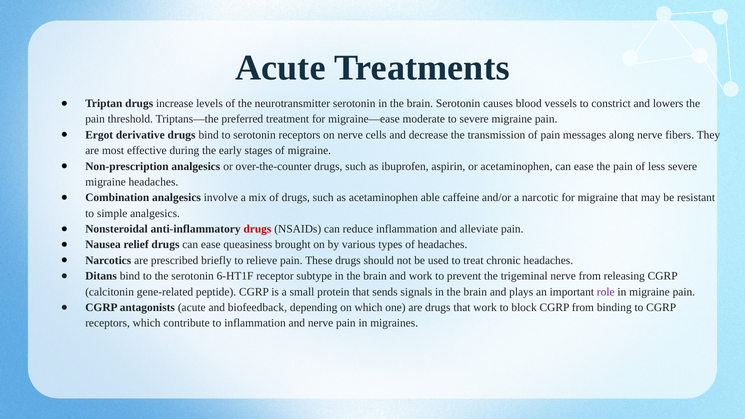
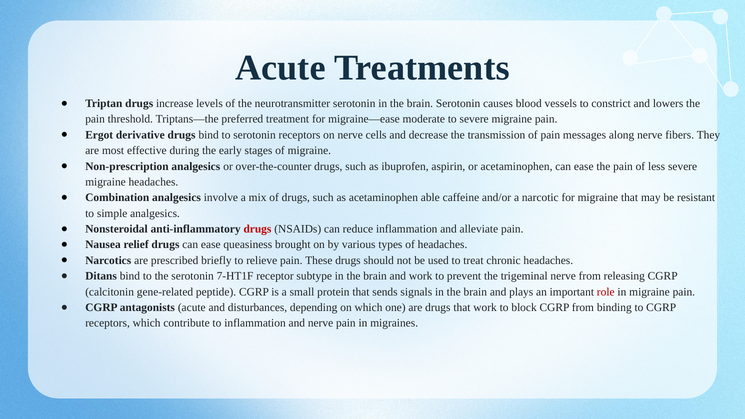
6-HT1F: 6-HT1F -> 7-HT1F (235, 276)
role colour: purple -> red (606, 292)
biofeedback: biofeedback -> disturbances (257, 308)
